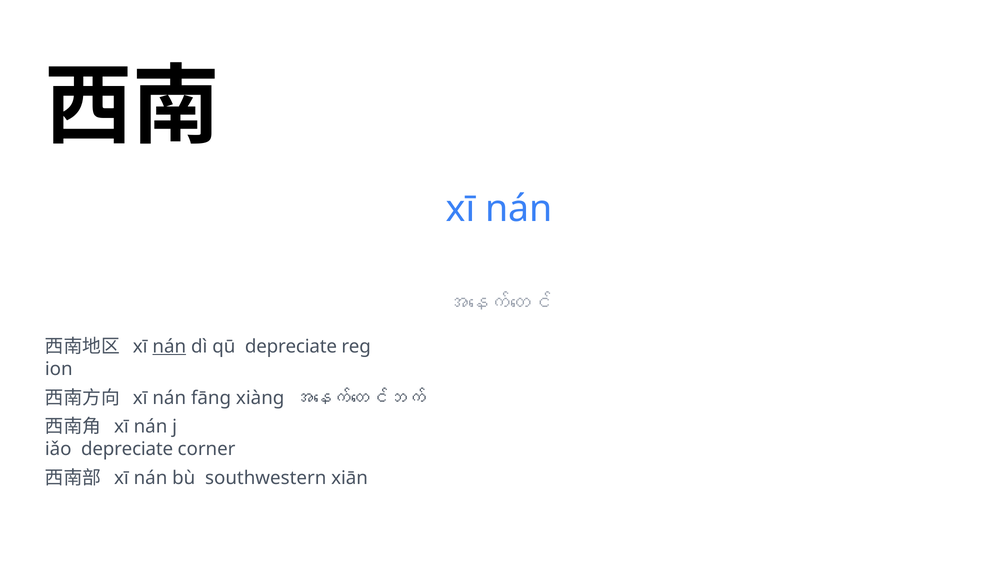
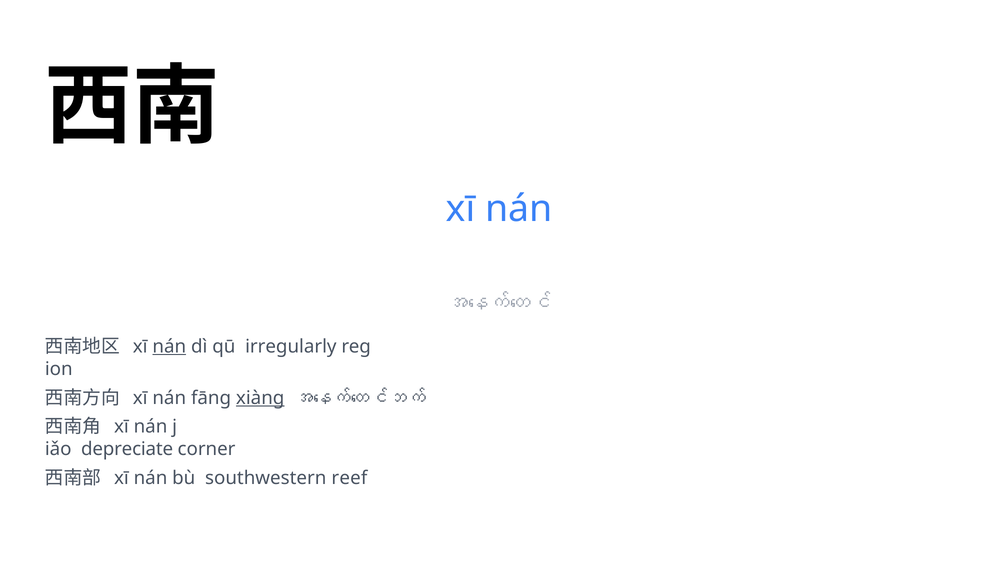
qū depreciate: depreciate -> irregularly (291, 347)
xiàng underline: none -> present (260, 398)
xiān: xiān -> reef (349, 478)
